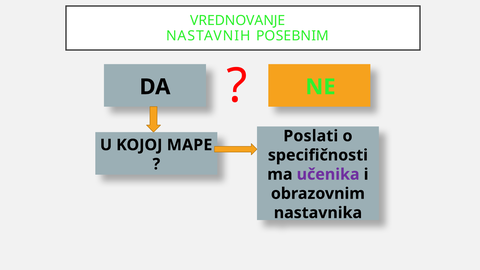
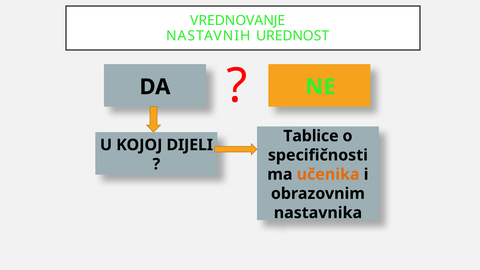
POSEBNIM: POSEBNIM -> UREDNOST (293, 36)
Poslati: Poslati -> Tablice (311, 136)
MAPE: MAPE -> DIJELI (190, 145)
učenika colour: purple -> orange (328, 174)
